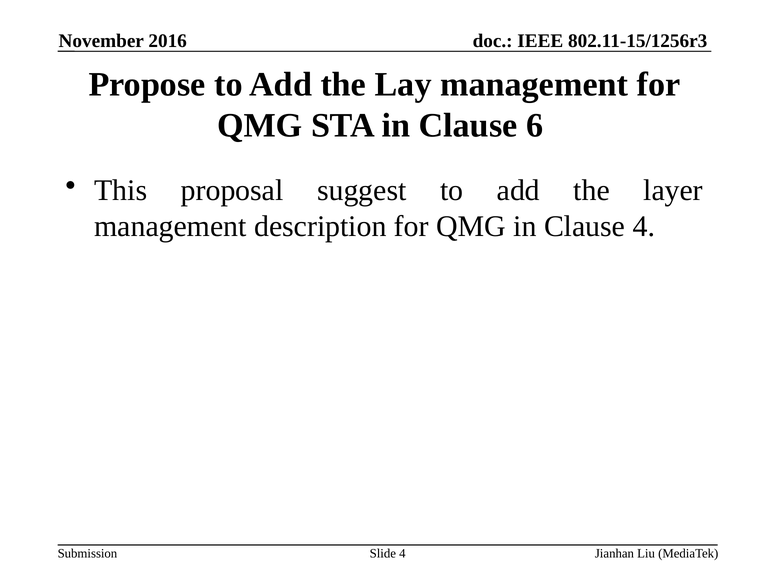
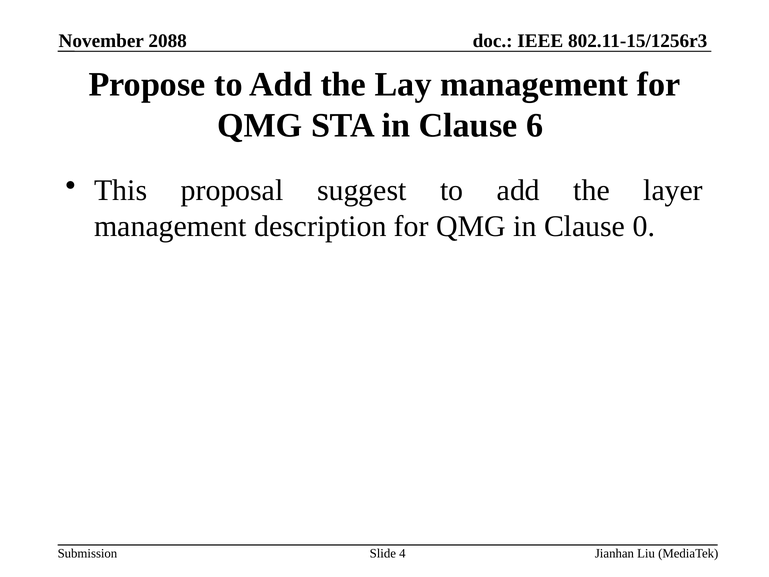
2016: 2016 -> 2088 (168, 41)
Clause 4: 4 -> 0 (644, 226)
